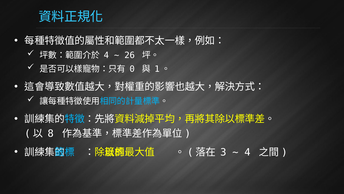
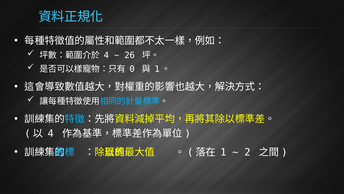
8: 8 -> 4 (51, 133)
3: 3 -> 1 (223, 152)
4: 4 -> 2 (247, 152)
